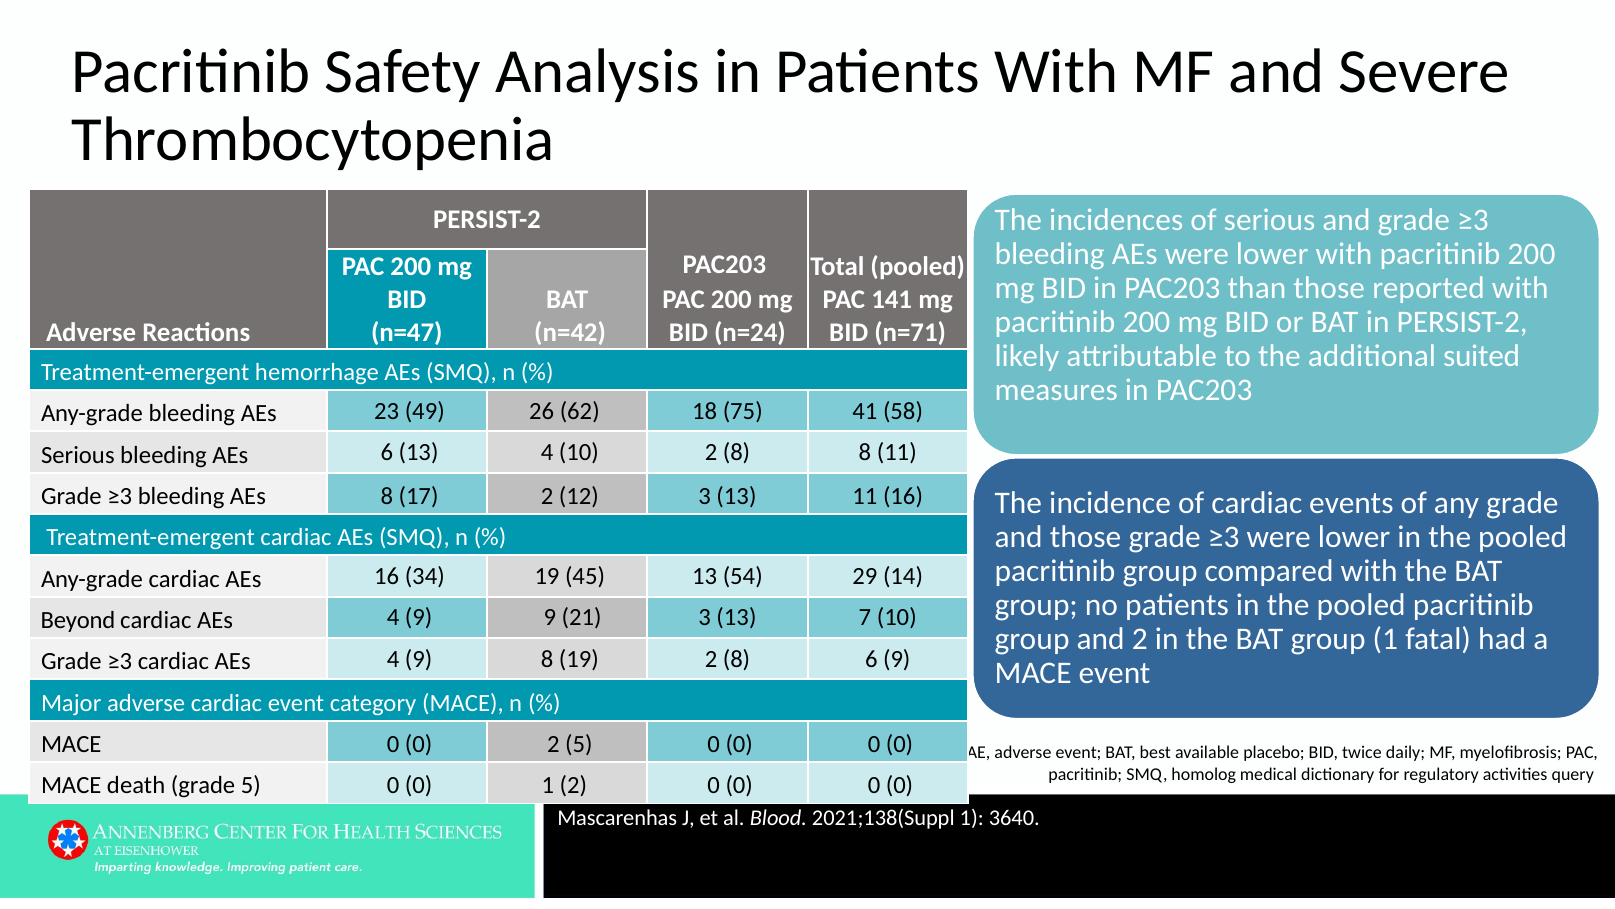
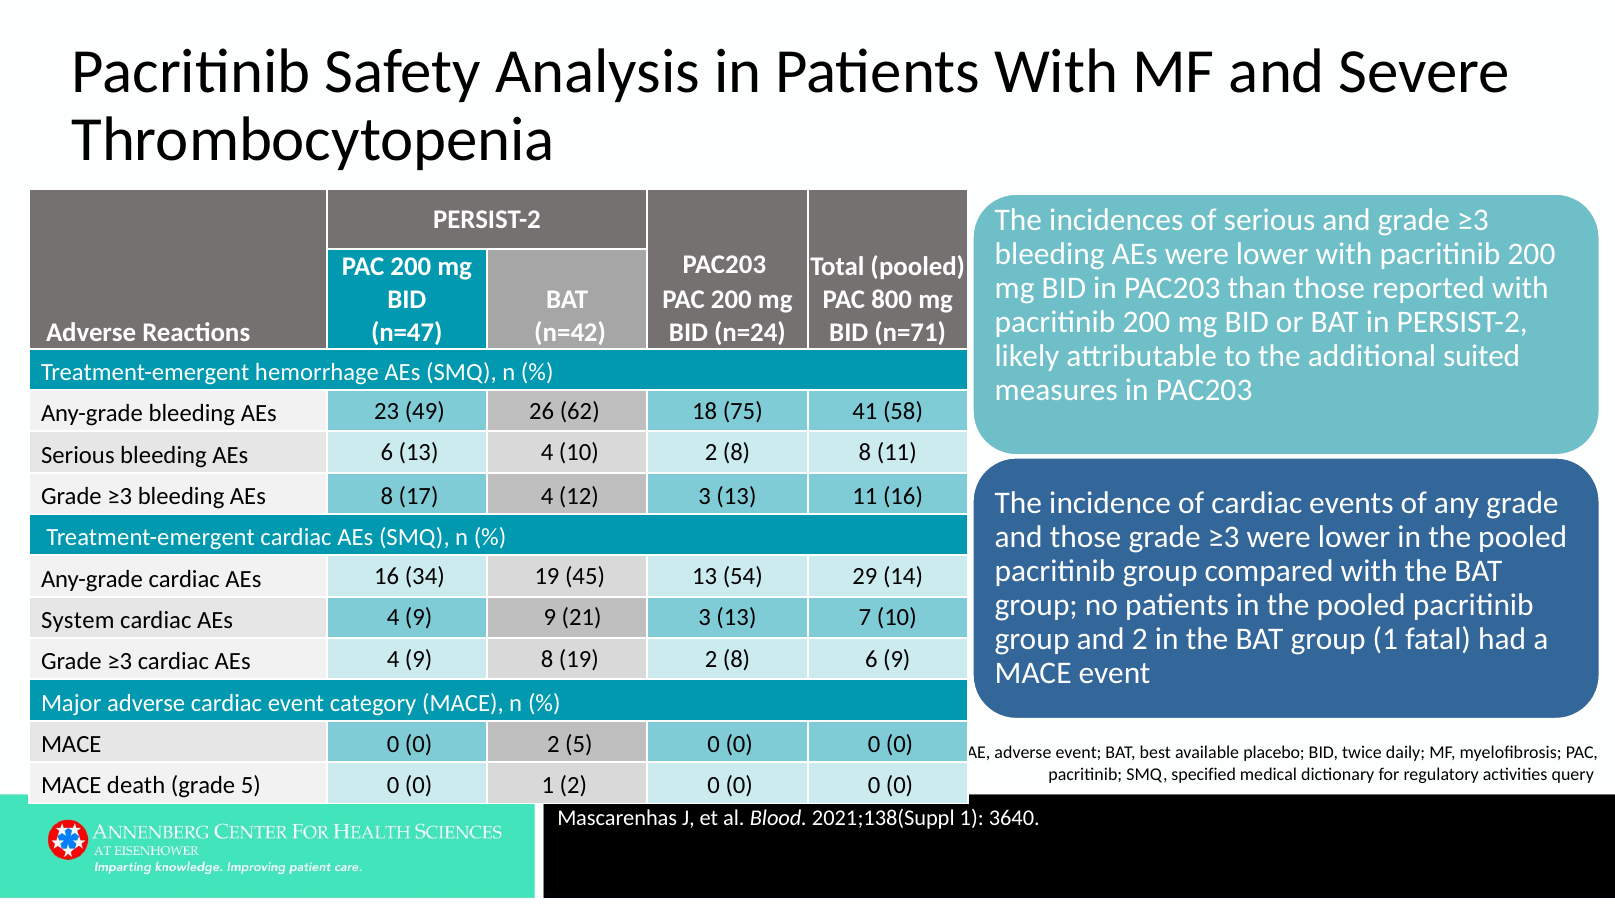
141: 141 -> 800 (892, 299)
17 2: 2 -> 4 (547, 496)
Beyond: Beyond -> System (78, 620)
homolog: homolog -> specified (1204, 774)
